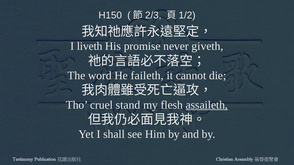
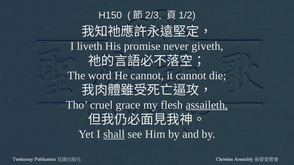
He faileth: faileth -> cannot (147, 76)
stand: stand -> grace (128, 105)
shall underline: none -> present (114, 134)
